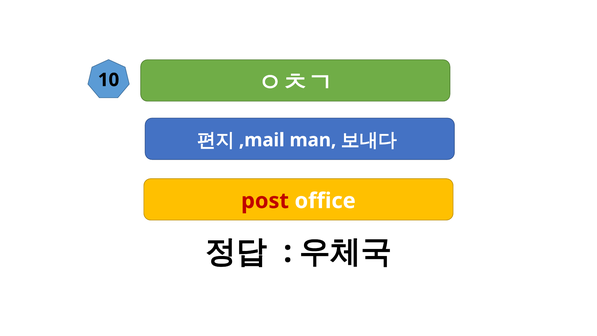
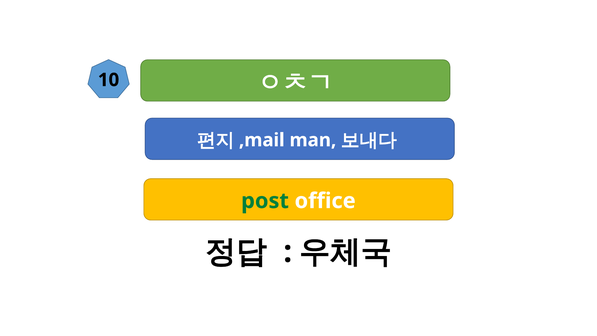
post colour: red -> green (265, 201)
